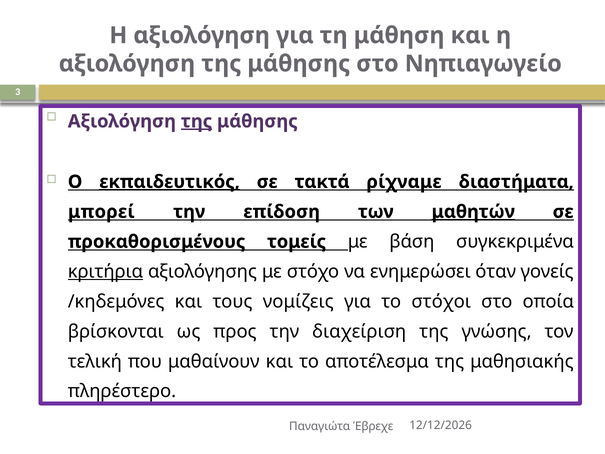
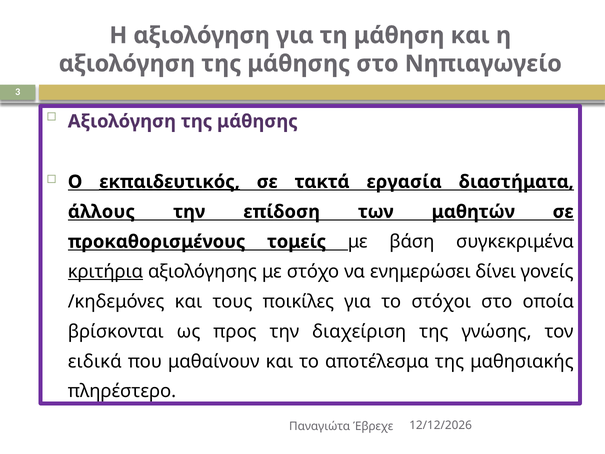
της underline: present -> none (197, 121)
ρίχναμε: ρίχναμε -> εργασία (404, 182)
μπορεί: μπορεί -> άλλους (101, 212)
μαθητών underline: present -> none (473, 212)
όταν: όταν -> δίνει (496, 271)
νομίζεις: νομίζεις -> ποικίλες (298, 301)
τελική: τελική -> ειδικά (95, 361)
